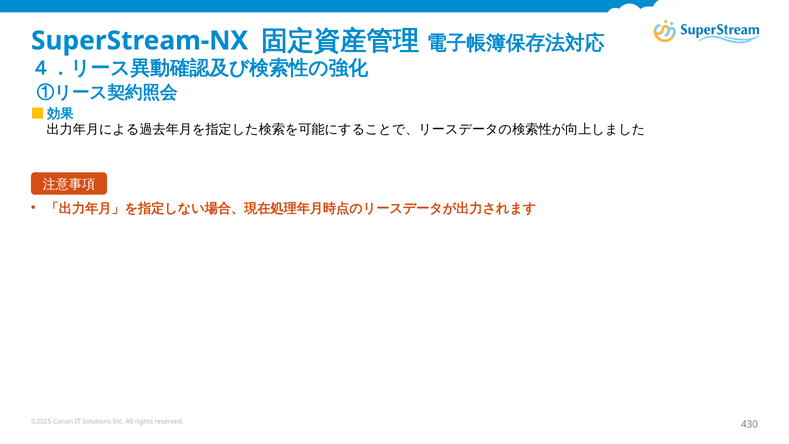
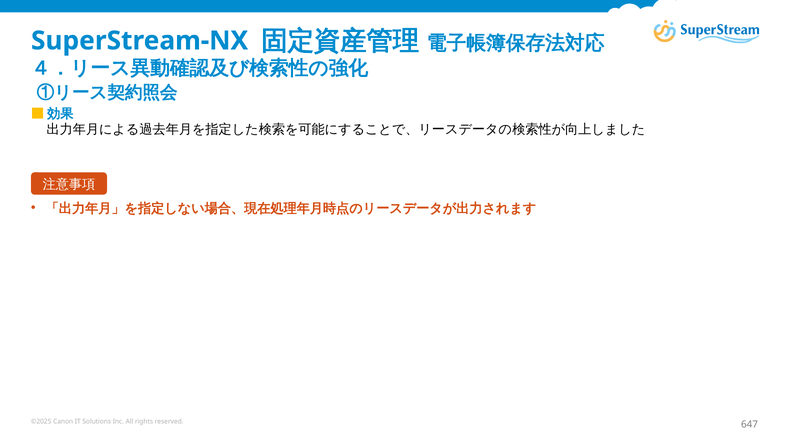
430: 430 -> 647 (750, 424)
